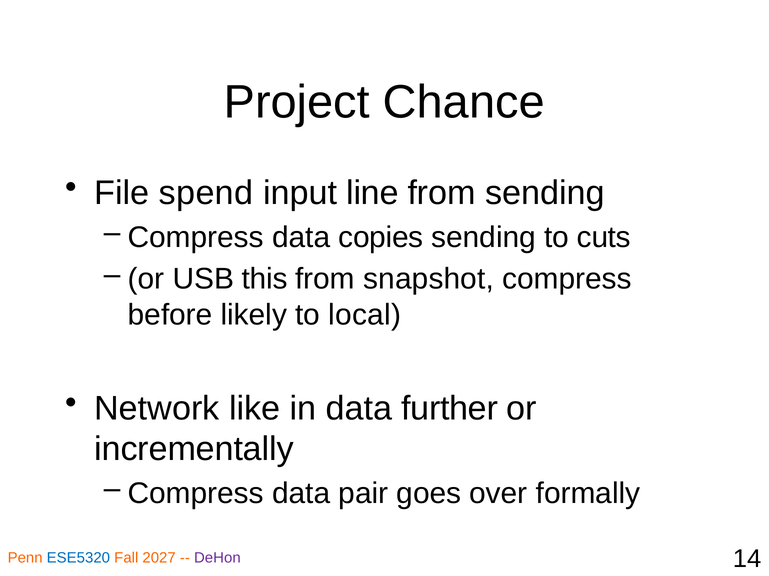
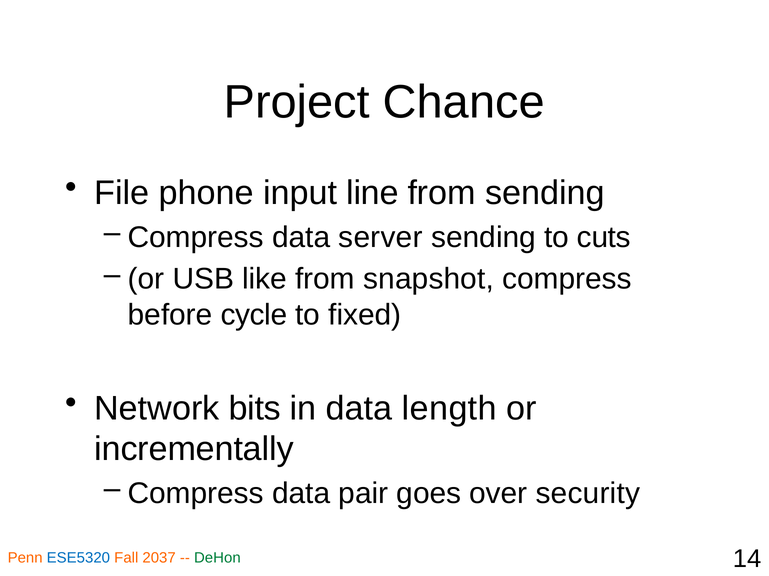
spend: spend -> phone (206, 193)
copies: copies -> server (381, 238)
this: this -> like (265, 279)
likely: likely -> cycle (254, 315)
local: local -> fixed (365, 315)
like: like -> bits (255, 409)
further: further -> length (449, 409)
formally: formally -> security (588, 494)
2027: 2027 -> 2037 (159, 559)
DeHon colour: purple -> green (217, 559)
